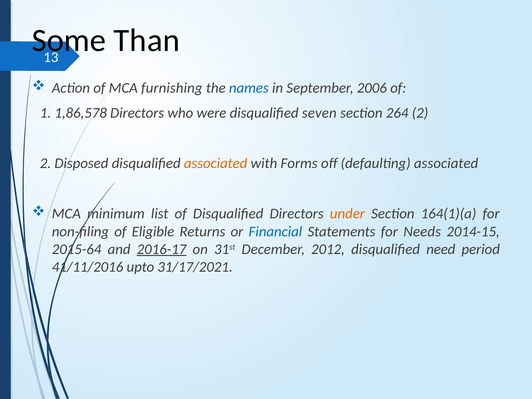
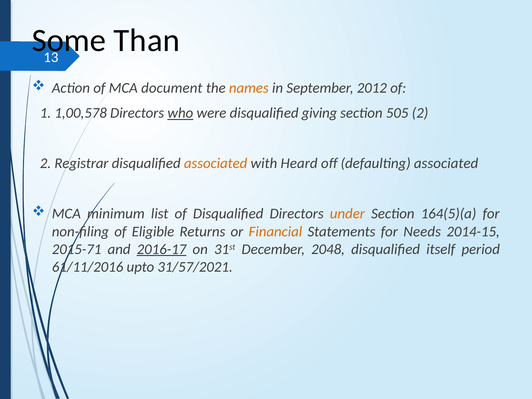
furnishing: furnishing -> document (172, 88)
names colour: blue -> orange (249, 88)
2006: 2006 -> 2012 (372, 88)
1,86,578: 1,86,578 -> 1,00,578 (81, 113)
who underline: none -> present (180, 113)
seven: seven -> giving (319, 113)
264: 264 -> 505 (397, 113)
Disposed: Disposed -> Registrar (81, 163)
Forms: Forms -> Heard (299, 163)
164(1)(a: 164(1)(a -> 164(5)(a (449, 214)
Financial colour: blue -> orange (275, 231)
2015-64: 2015-64 -> 2015-71 (77, 249)
2012: 2012 -> 2048 (328, 249)
need: need -> itself (441, 249)
41/11/2016: 41/11/2016 -> 61/11/2016 (88, 267)
31/17/2021: 31/17/2021 -> 31/57/2021 (195, 267)
